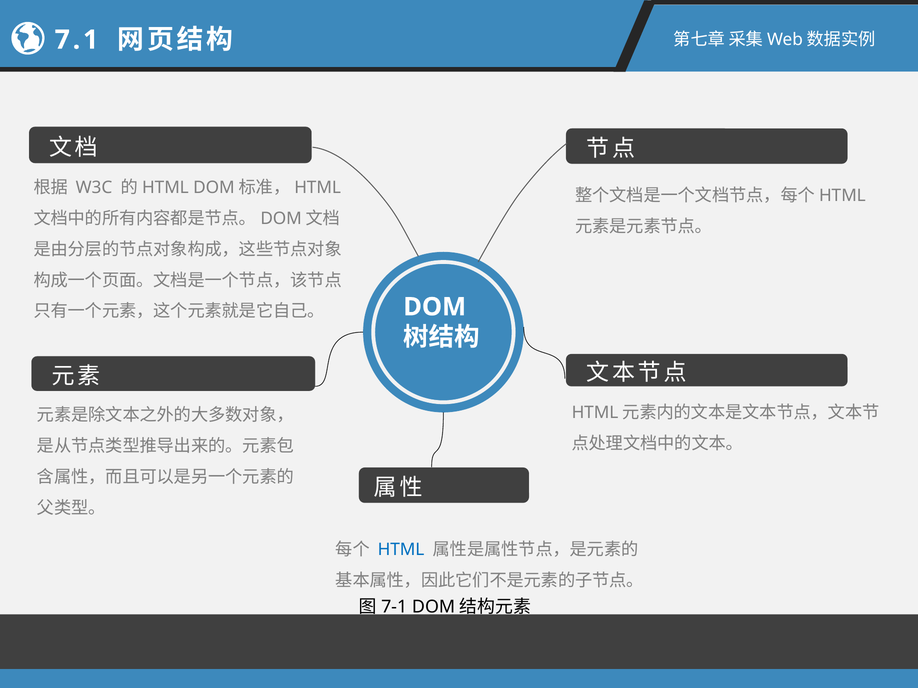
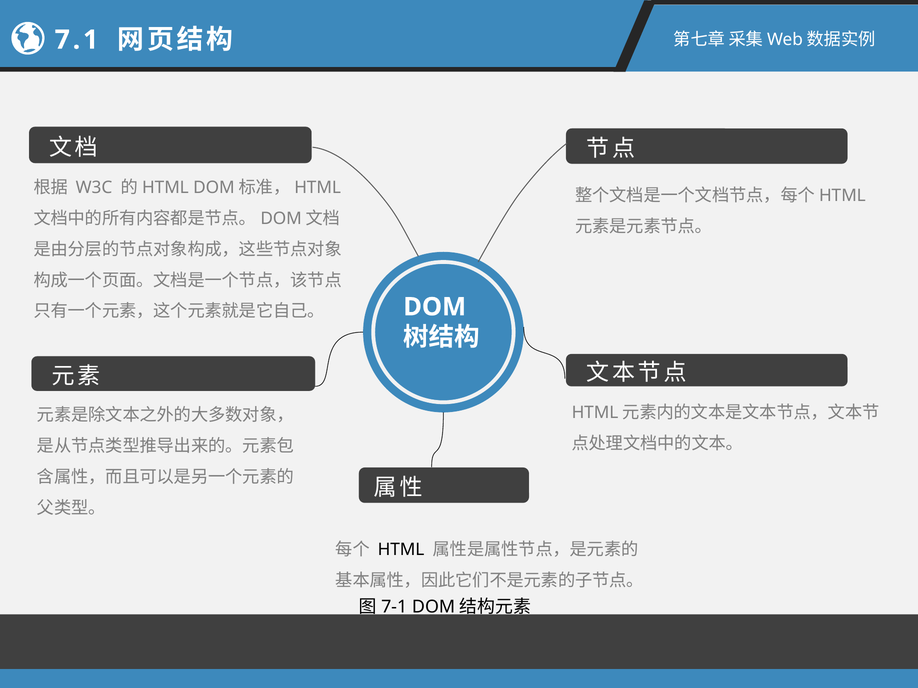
HTML colour: blue -> black (401, 550)
